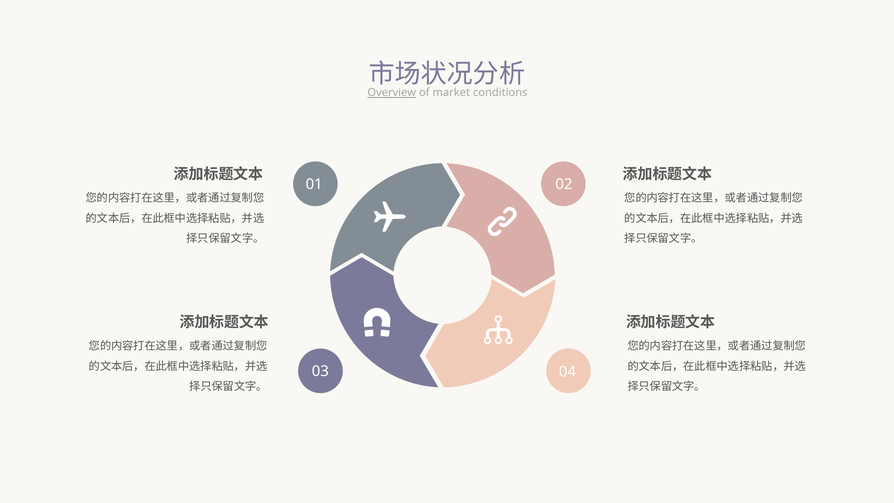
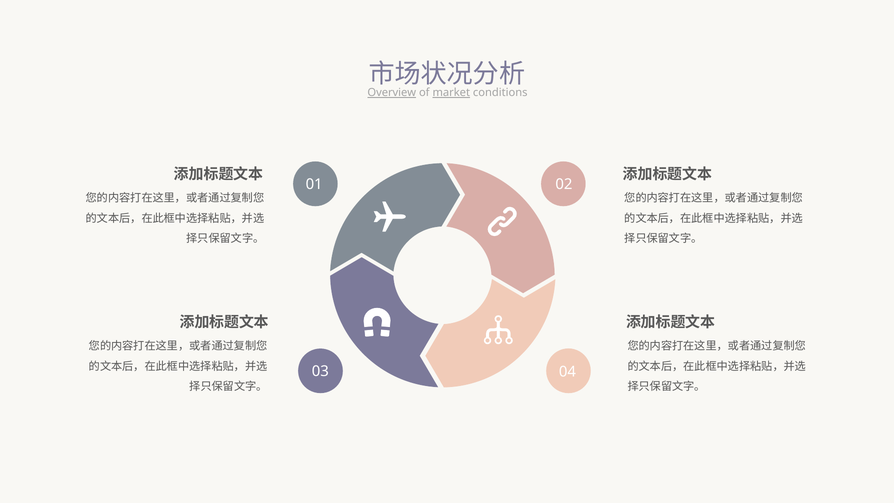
market underline: none -> present (451, 93)
